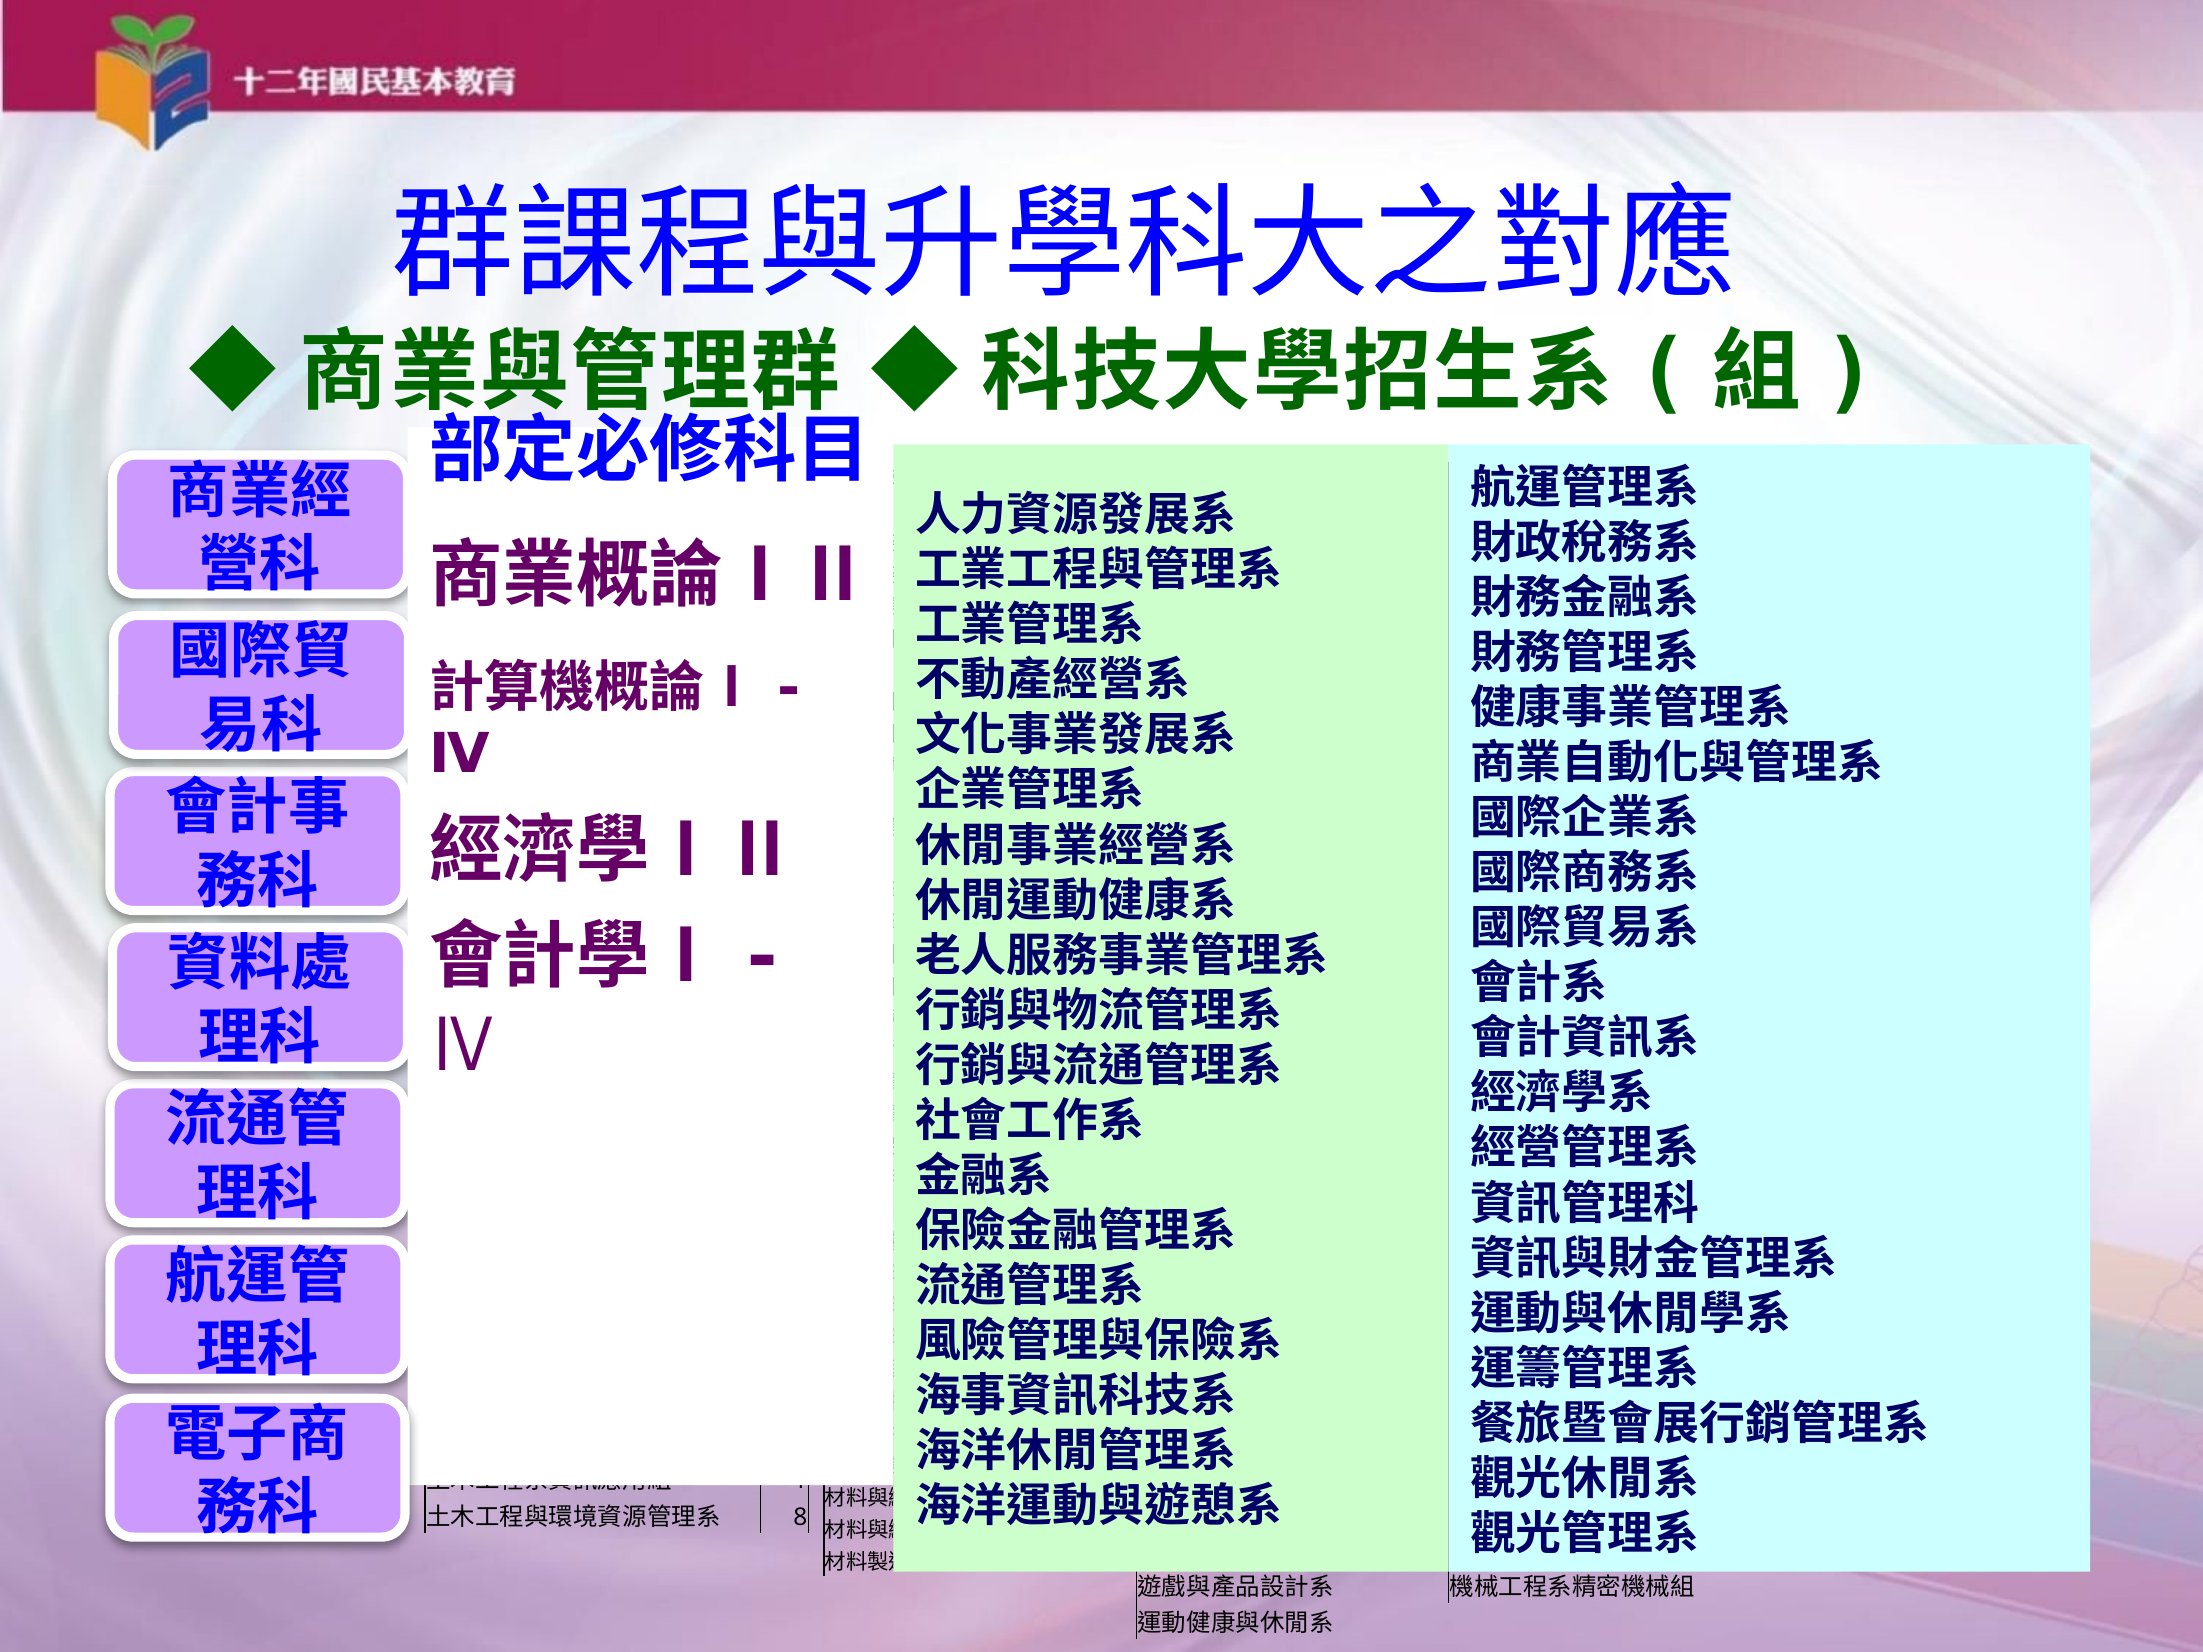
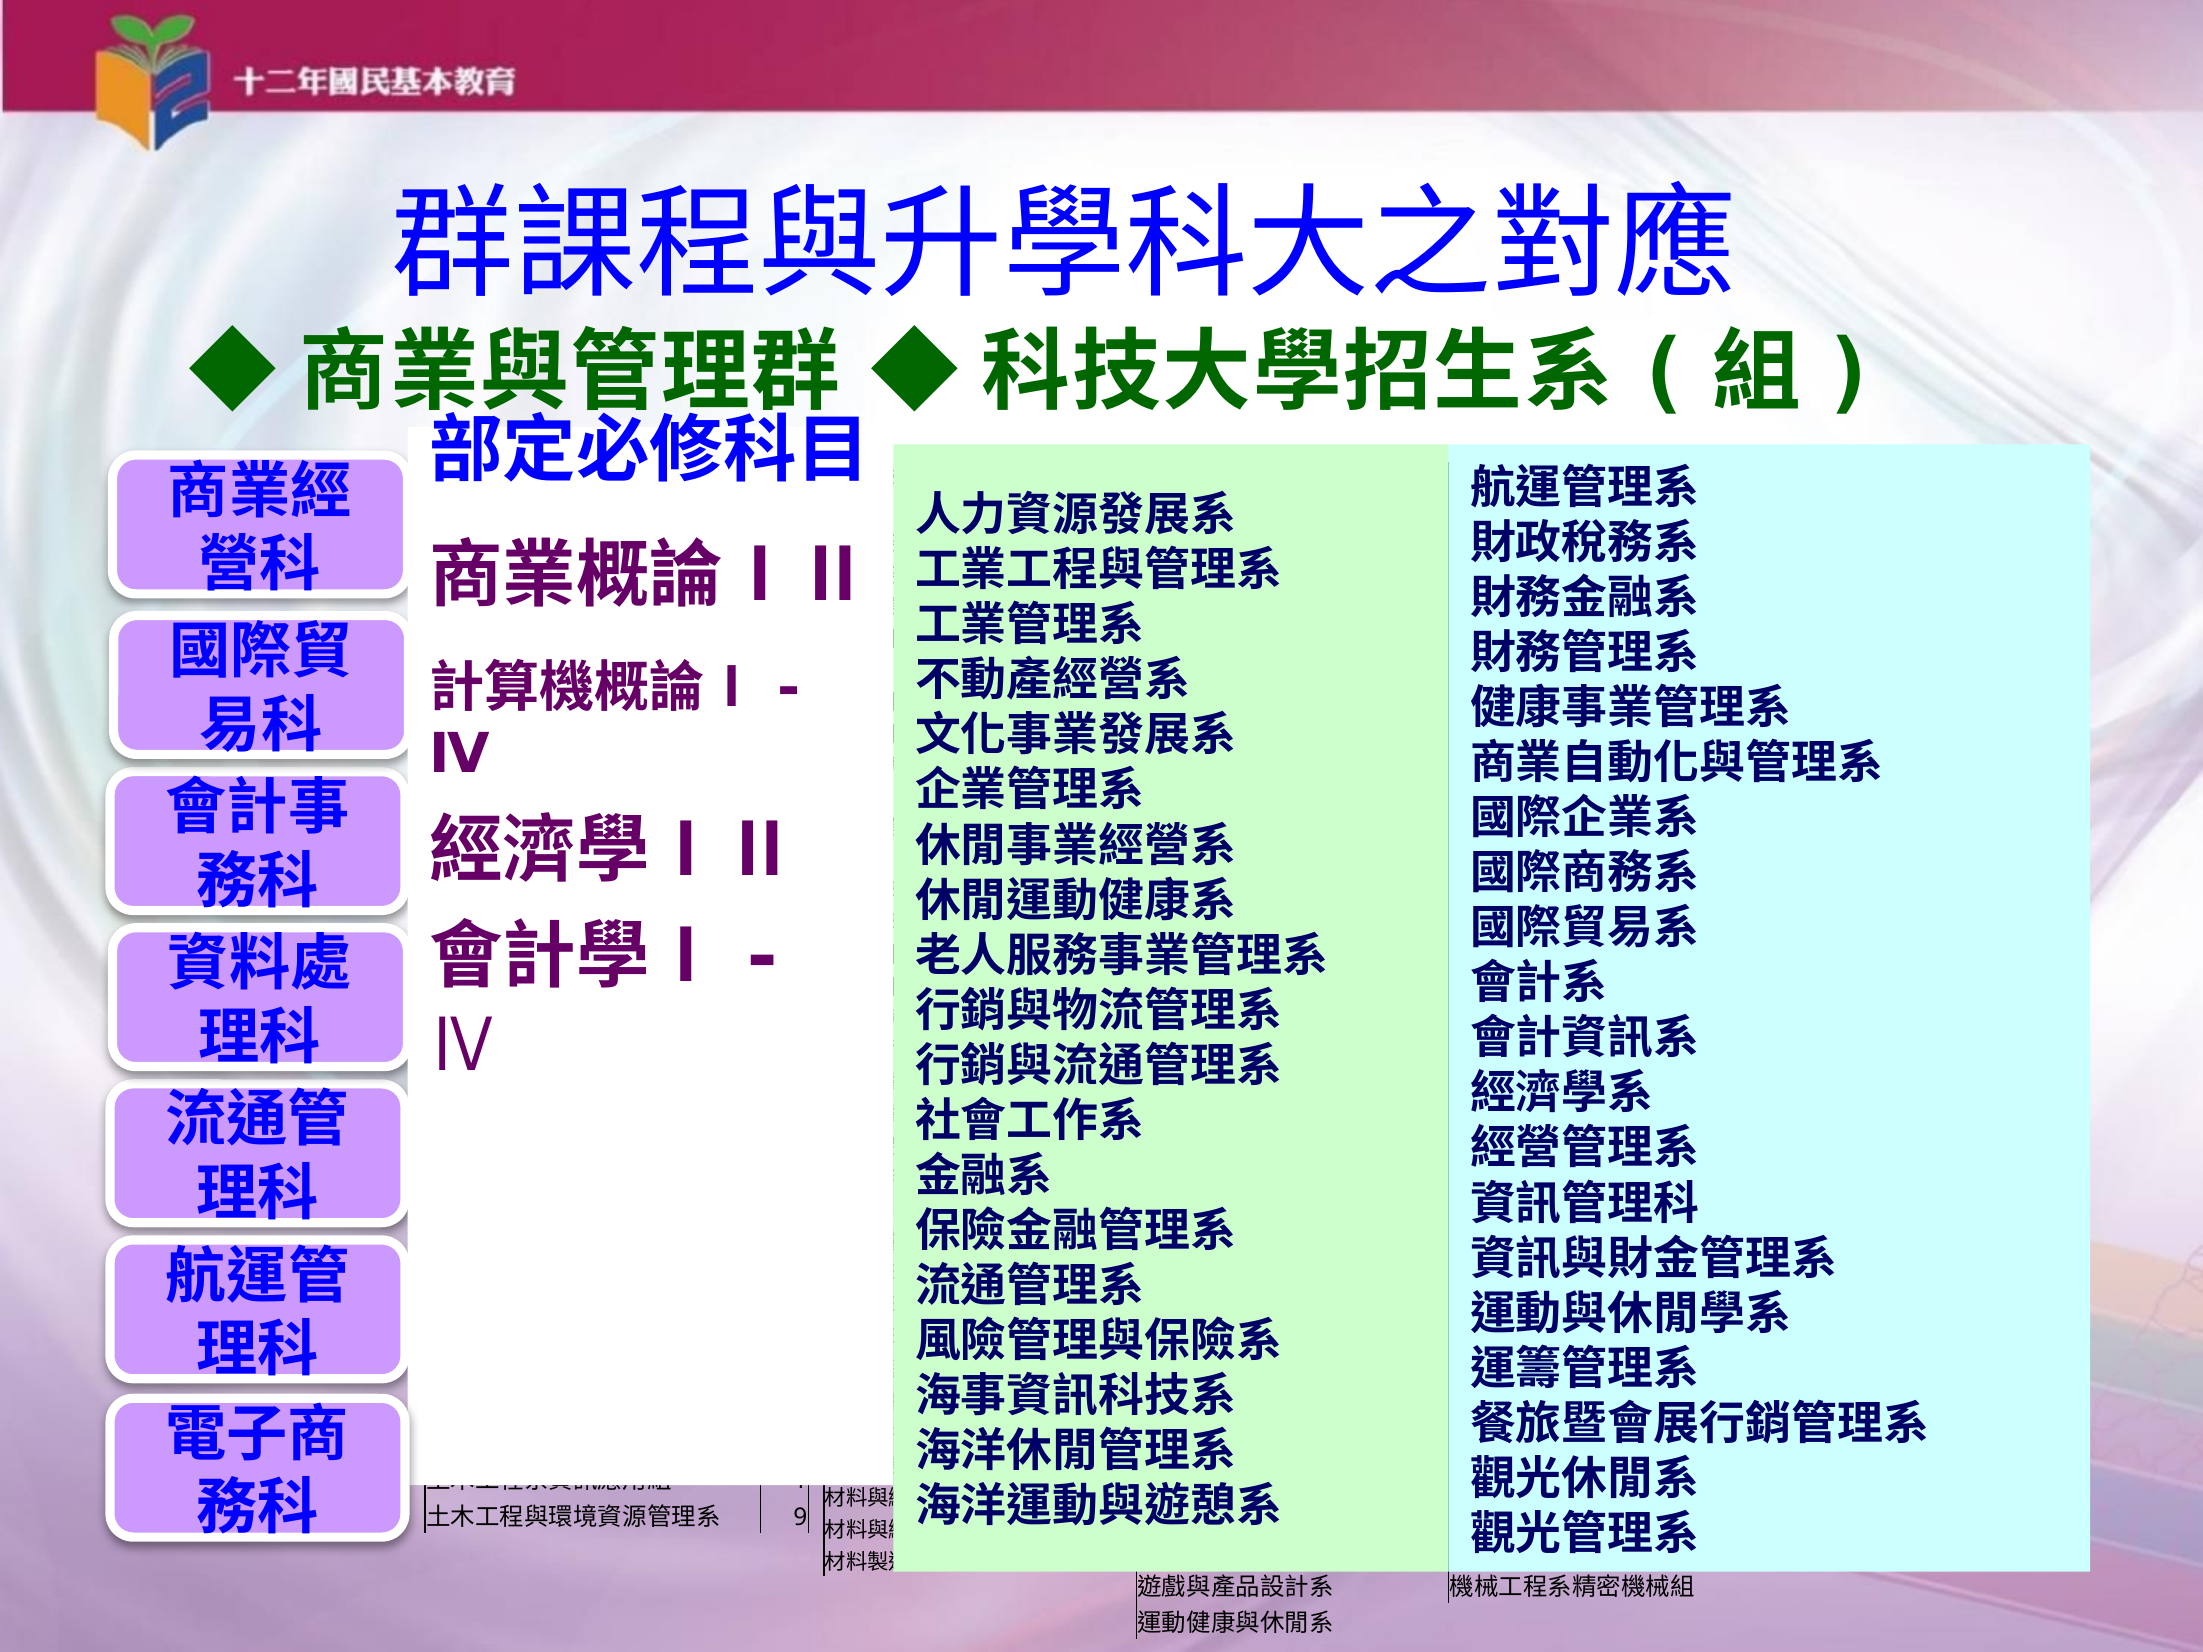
8: 8 -> 9 (800, 1518)
